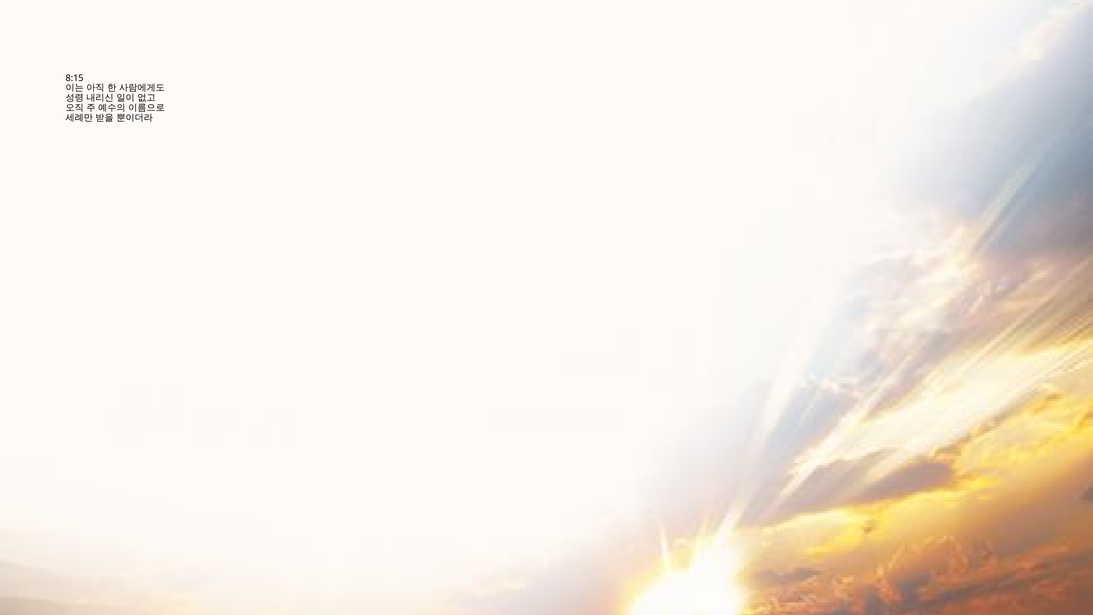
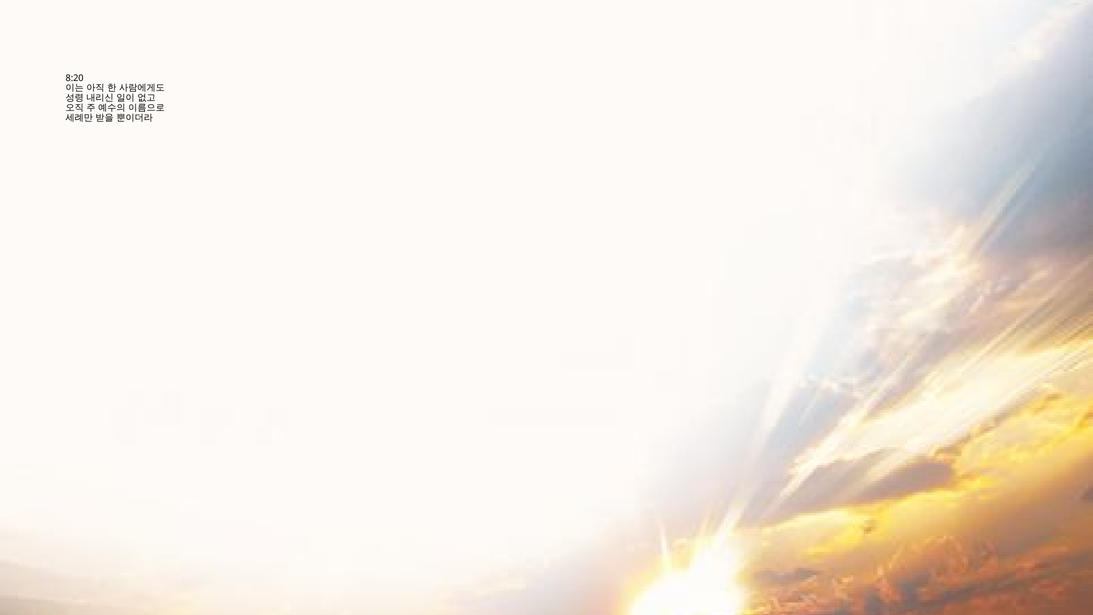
8:15: 8:15 -> 8:20 (75, 78)
